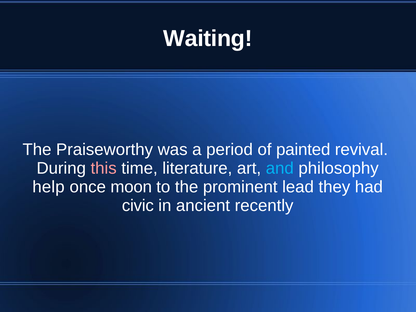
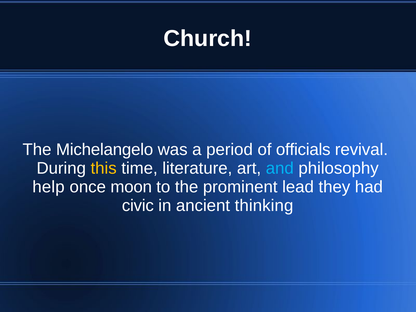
Waiting: Waiting -> Church (208, 38)
Praiseworthy: Praiseworthy -> Michelangelo (105, 149)
painted: painted -> officials (303, 149)
this colour: pink -> yellow (104, 168)
recently: recently -> thinking (264, 206)
